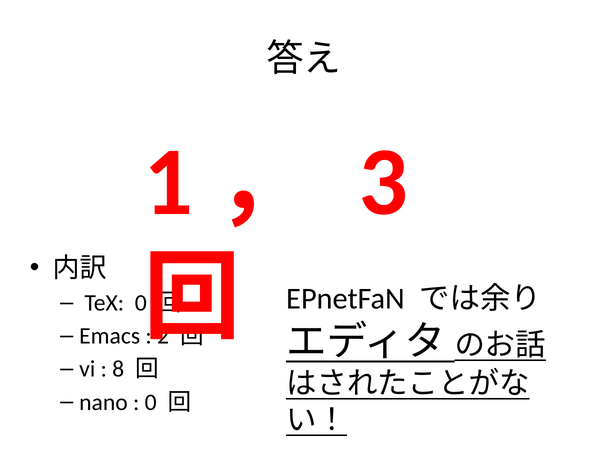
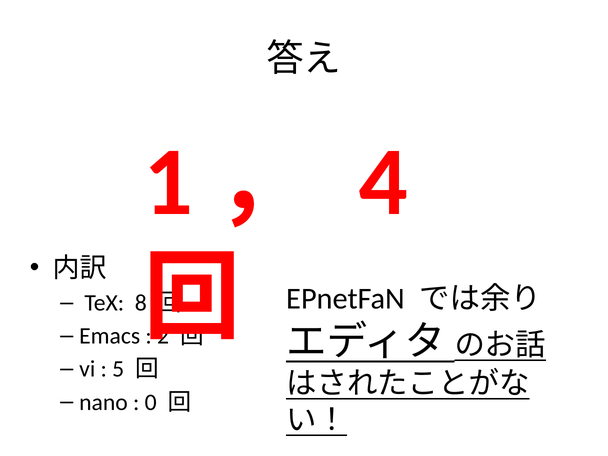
3: 3 -> 4 (383, 182)
TeX 0: 0 -> 8 (141, 303)
8: 8 -> 5 (118, 369)
